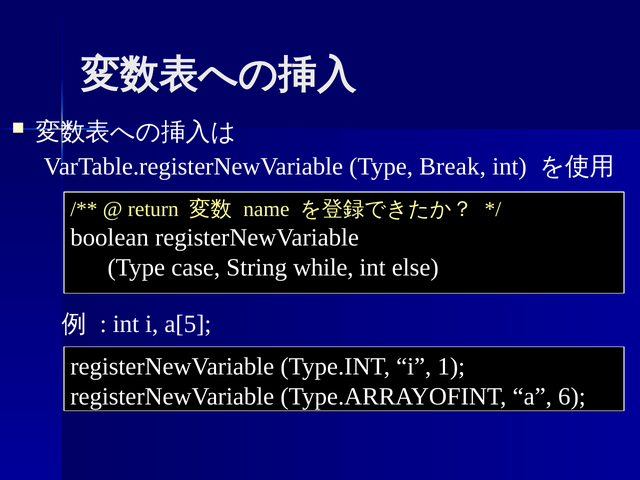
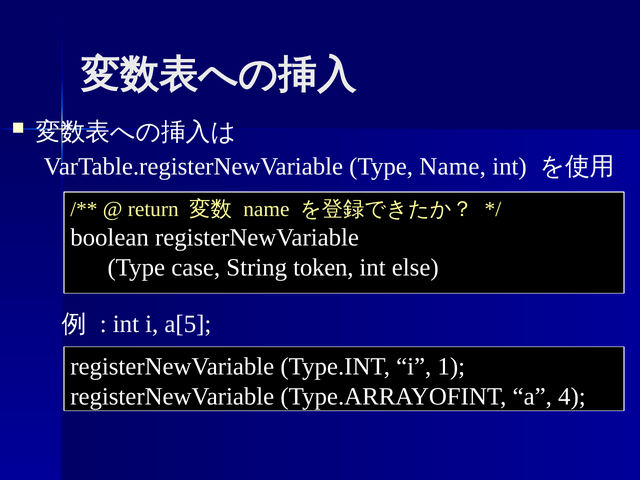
Type Break: Break -> Name (453, 167)
while: while -> token (323, 267)
6: 6 -> 4 (572, 396)
